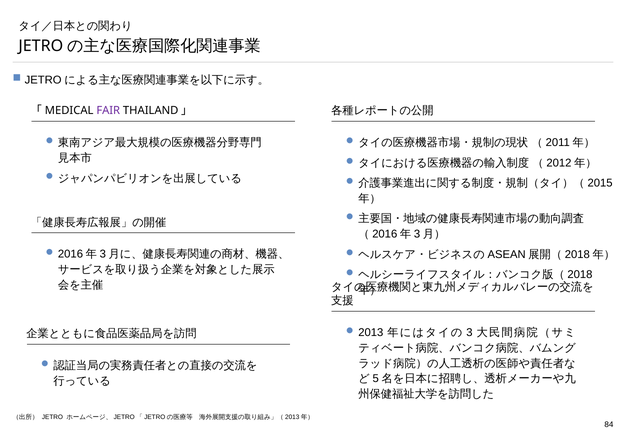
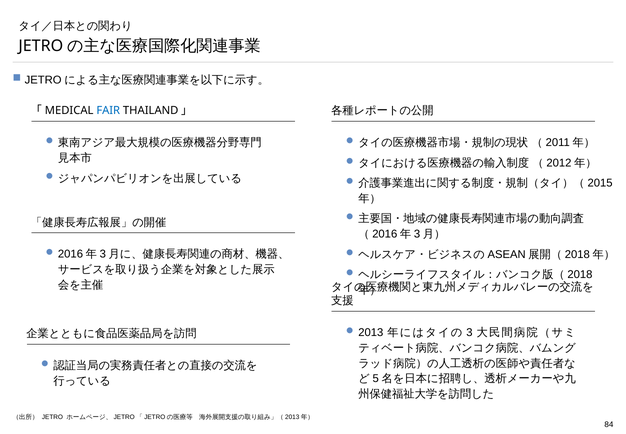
FAIR colour: purple -> blue (108, 111)
